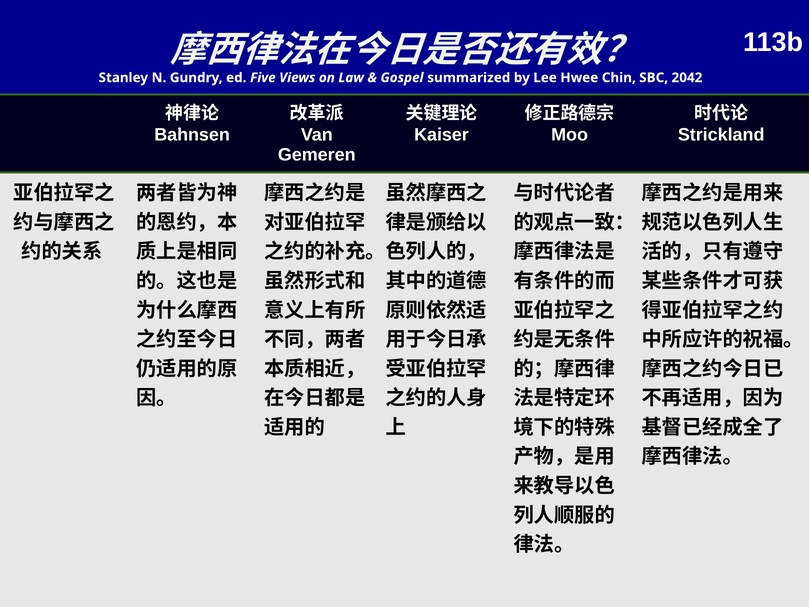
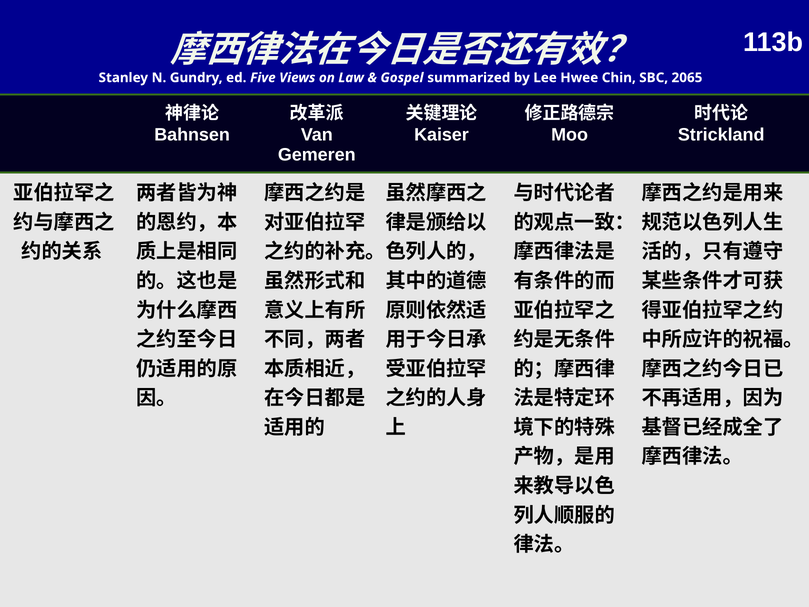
2042: 2042 -> 2065 (687, 78)
